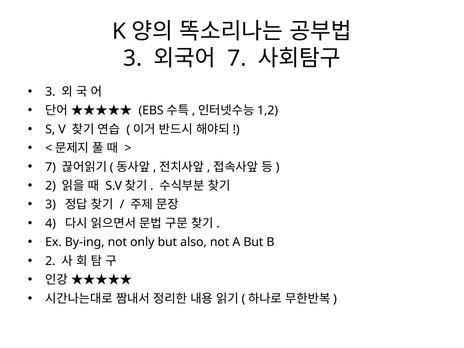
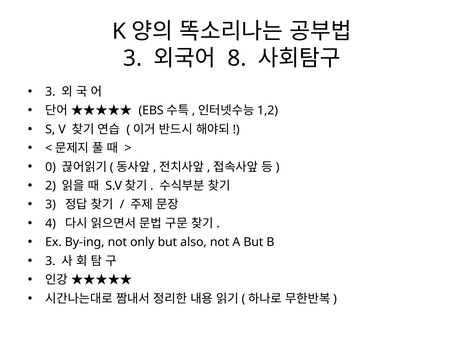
7: 7 -> 8 (237, 58)
7: 7 -> 0 (51, 167)
2: 2 -> 3 (50, 261)
